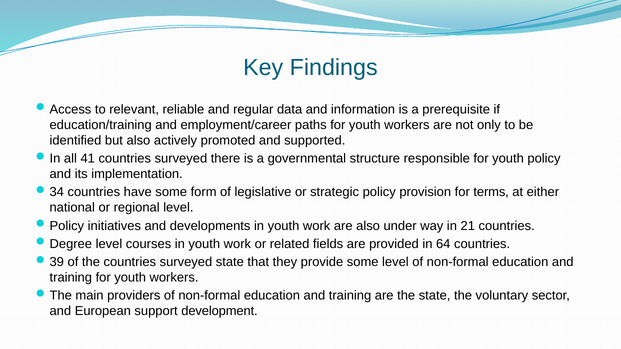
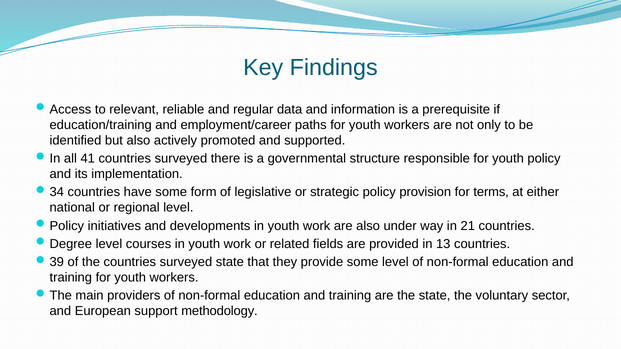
64: 64 -> 13 (443, 244)
development: development -> methodology (219, 311)
